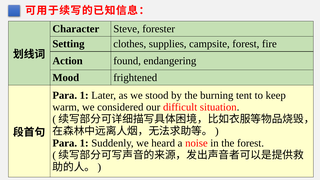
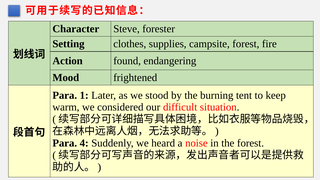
1: 1 -> 4 (84, 143)
